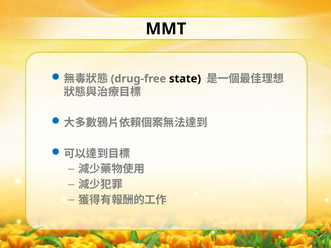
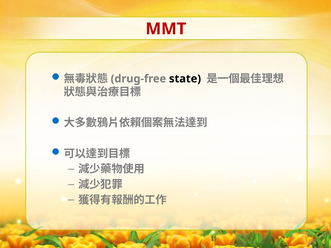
MMT colour: black -> red (166, 29)
